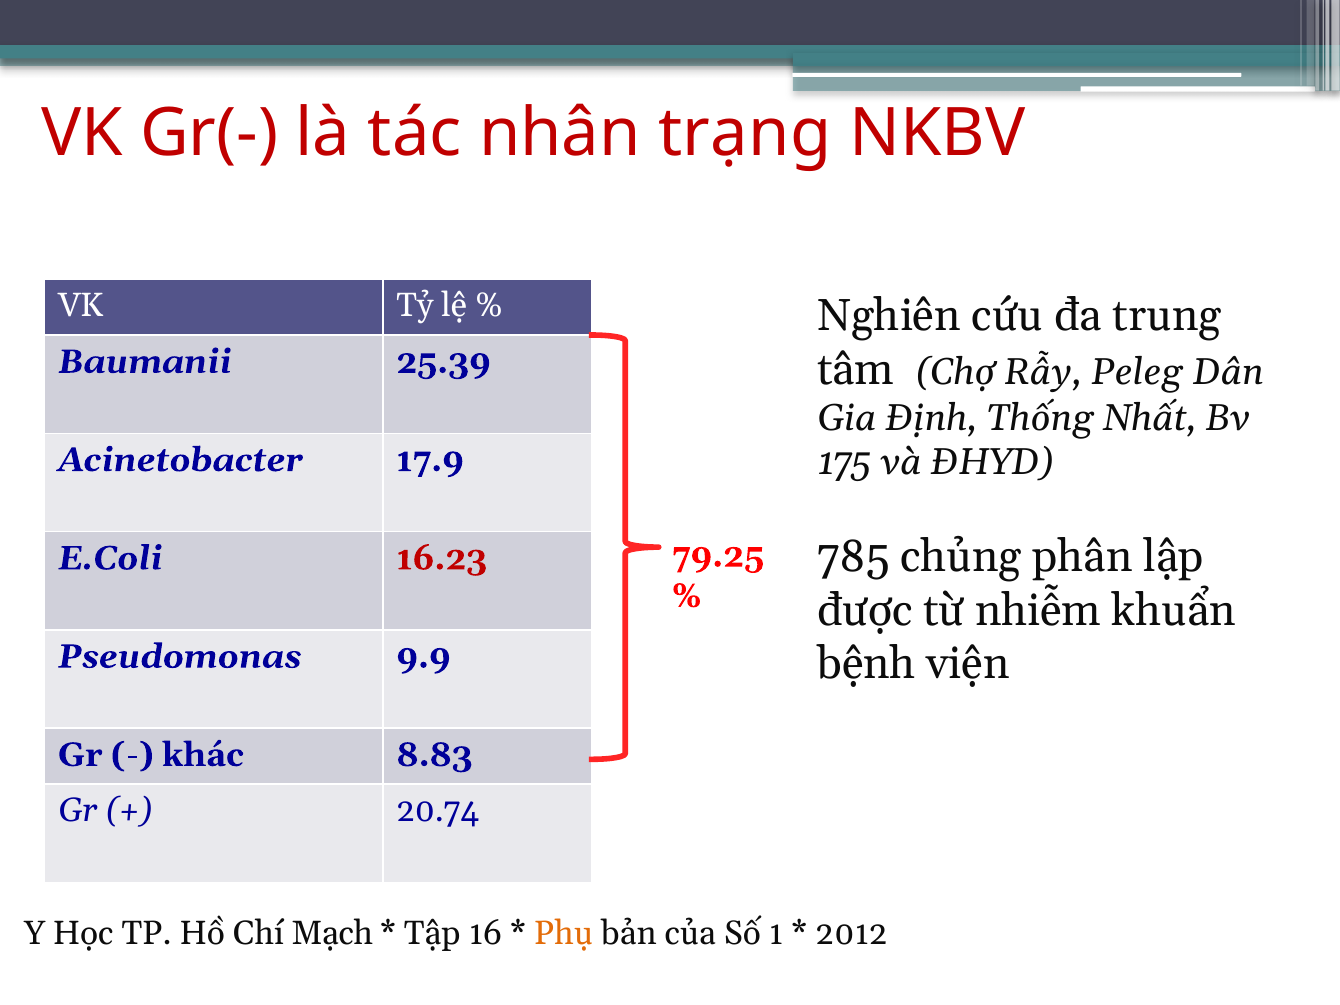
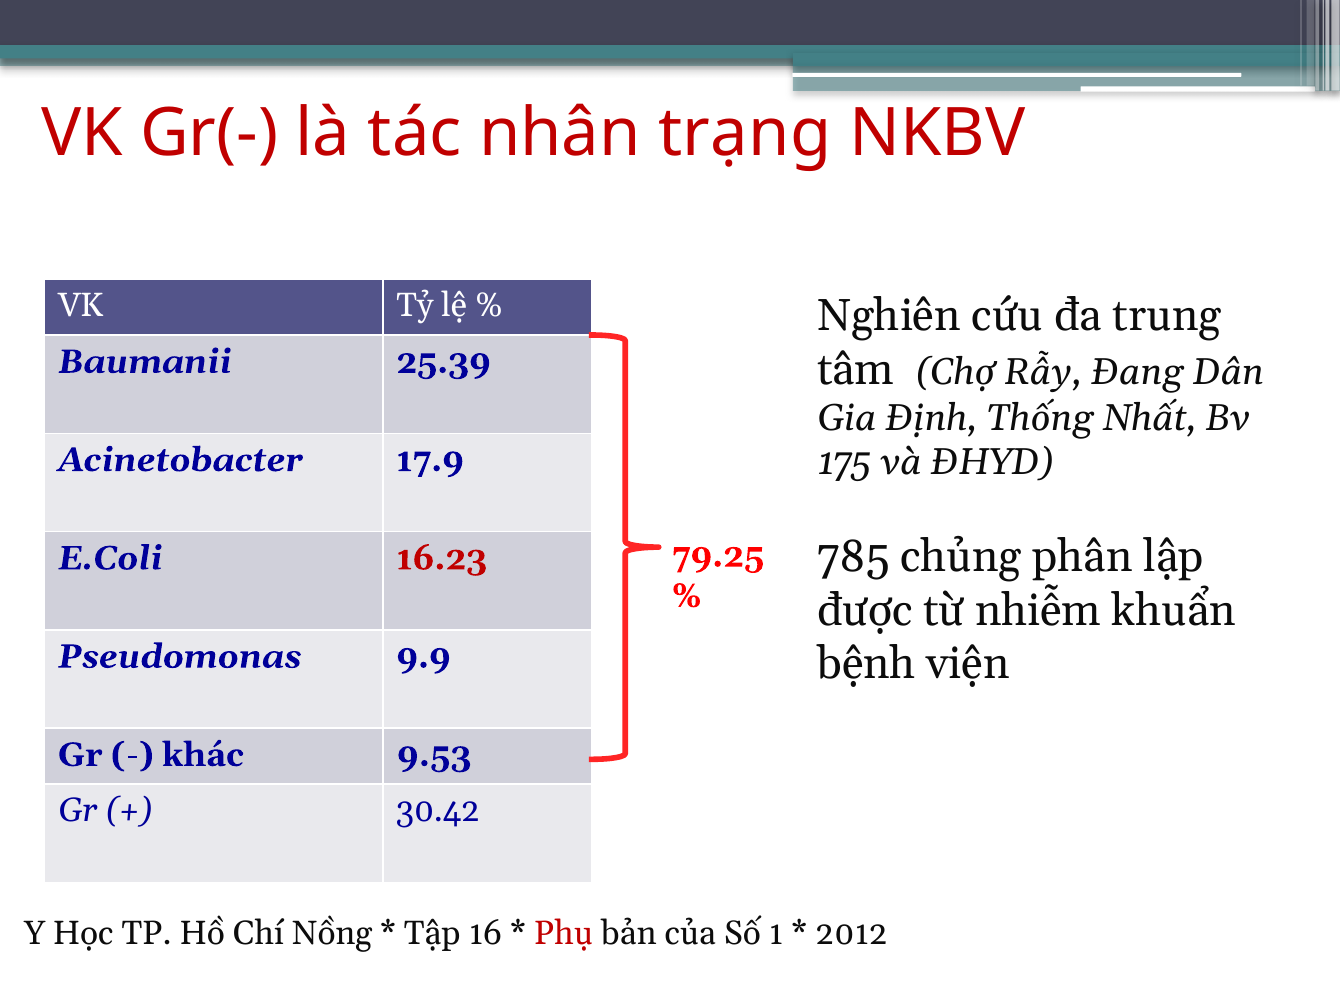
Peleg: Peleg -> Đang (1137, 372)
8.83: 8.83 -> 9.53 (434, 755)
20.74: 20.74 -> 30.42 (438, 811)
Mạch: Mạch -> Nồng (332, 933)
Phụ colour: orange -> red (564, 933)
